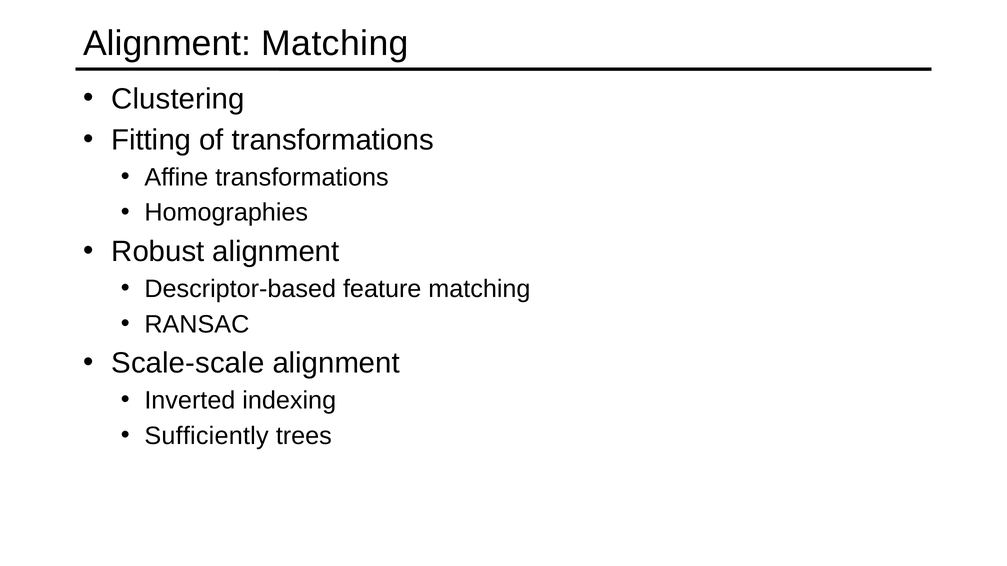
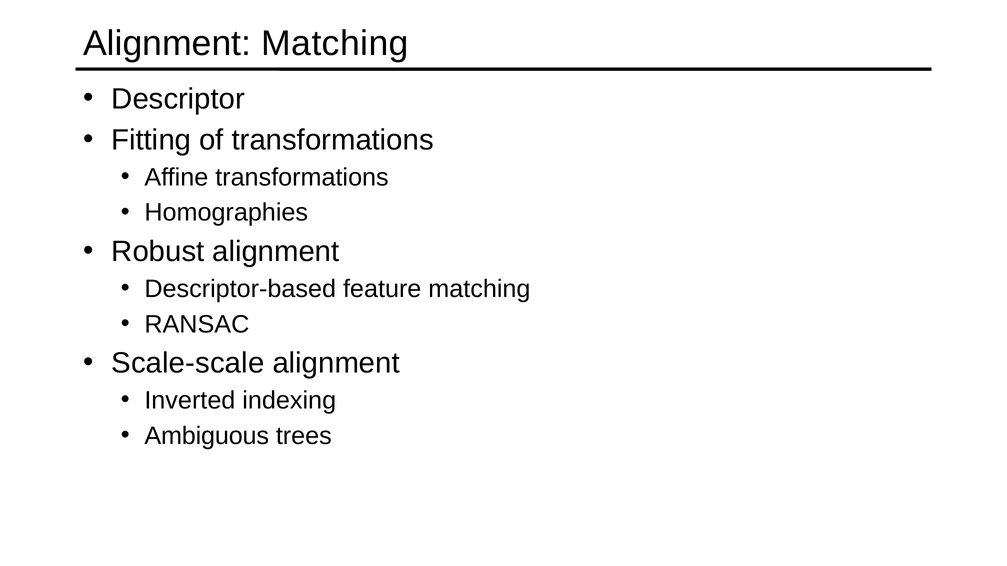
Clustering: Clustering -> Descriptor (178, 99)
Sufficiently: Sufficiently -> Ambiguous (207, 436)
